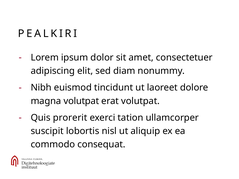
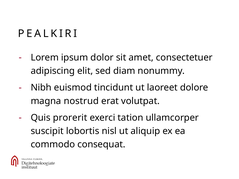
magna volutpat: volutpat -> nostrud (81, 101)
